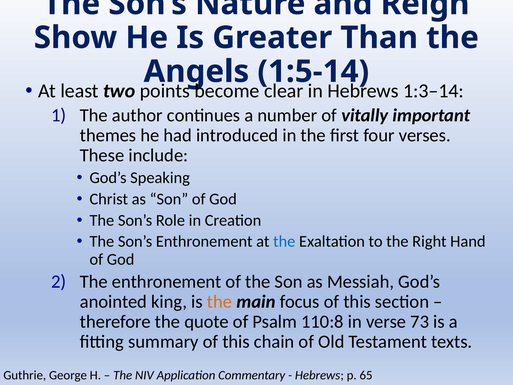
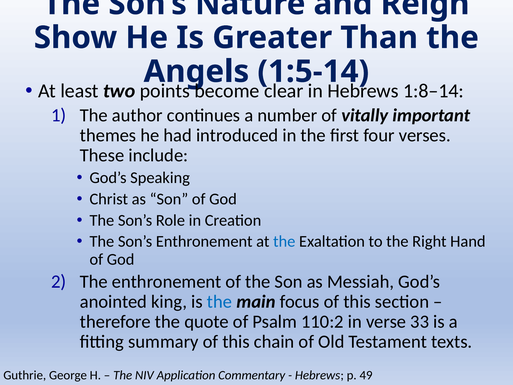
1:3–14: 1:3–14 -> 1:8–14 (434, 91)
the colour: orange -> blue (220, 301)
110:8: 110:8 -> 110:2 (322, 321)
73: 73 -> 33 (420, 321)
65: 65 -> 49 (366, 375)
